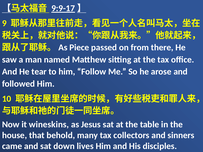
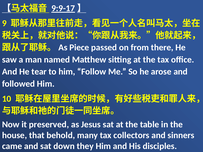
wineskins: wineskins -> preserved (49, 125)
lives: lives -> they (85, 146)
